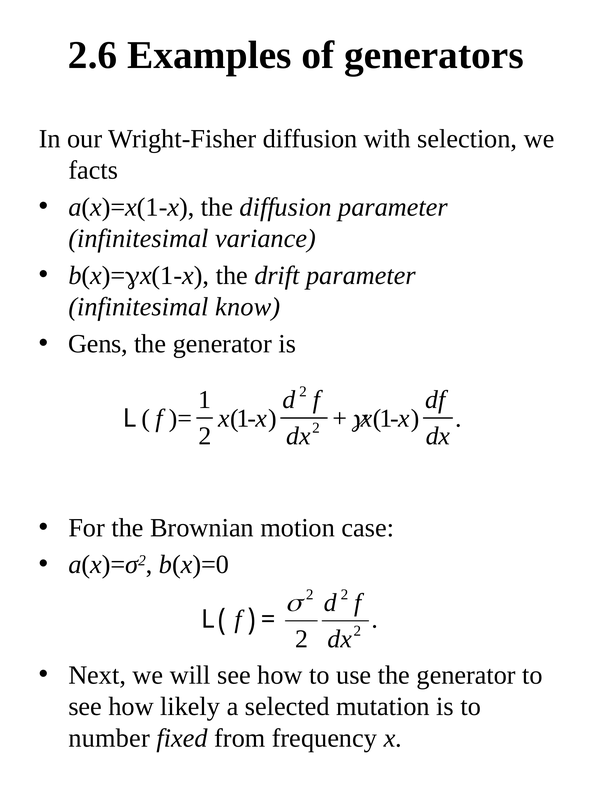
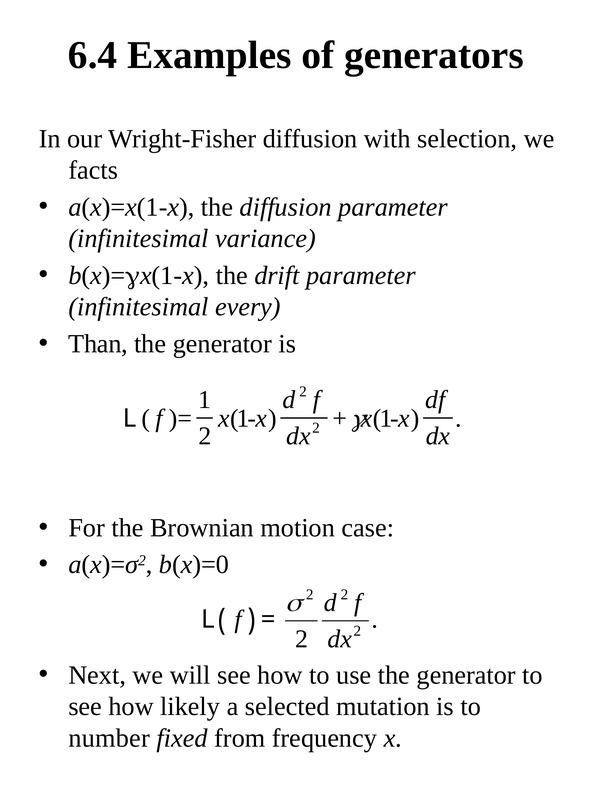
2.6: 2.6 -> 6.4 (93, 55)
know: know -> every (248, 307)
Gens: Gens -> Than (98, 344)
